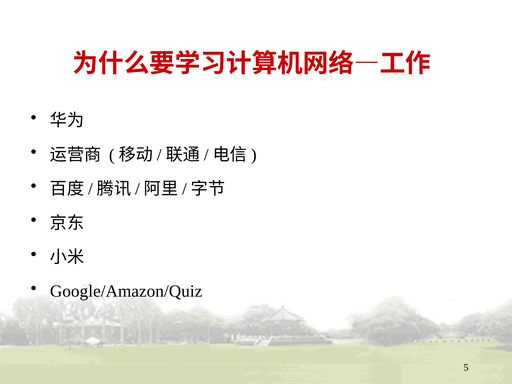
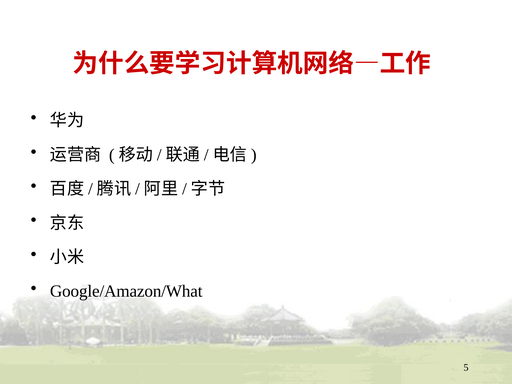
Google/Amazon/Quiz: Google/Amazon/Quiz -> Google/Amazon/What (126, 291)
